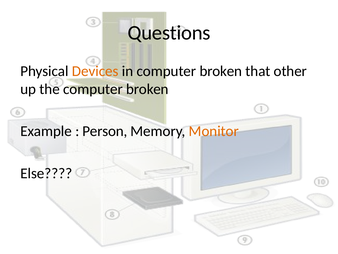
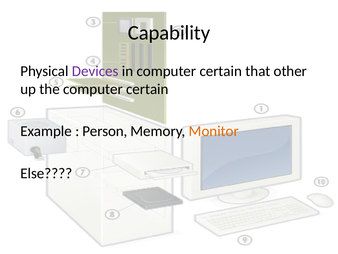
Questions: Questions -> Capability (169, 33)
Devices colour: orange -> purple (95, 71)
in computer broken: broken -> certain (221, 71)
the computer broken: broken -> certain (147, 89)
